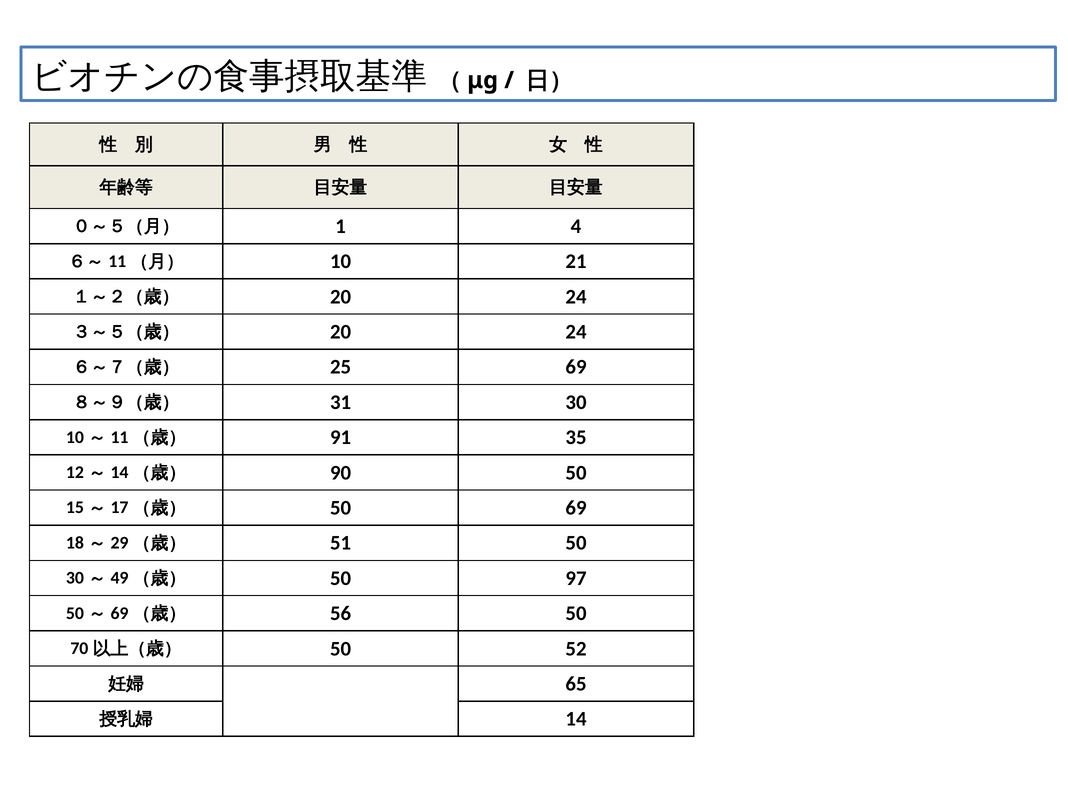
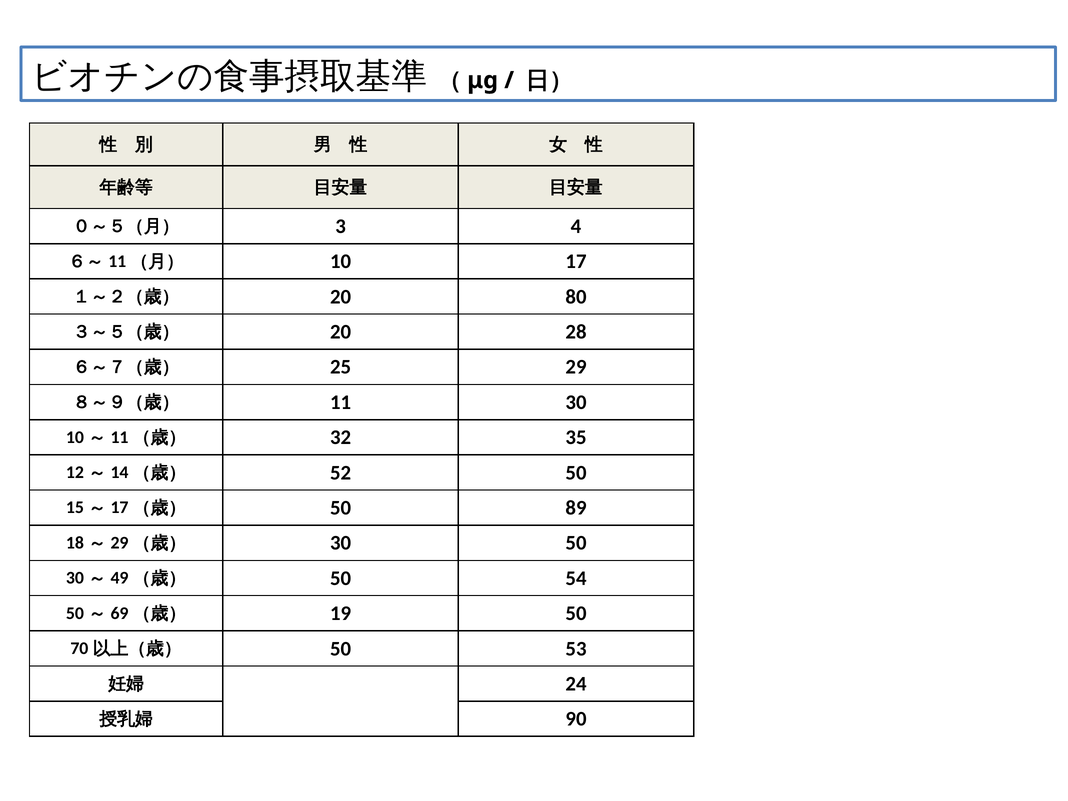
1: 1 -> 3 (341, 226)
21: 21 -> 17 (576, 262)
24: 24 -> 80 (576, 297)
24: 24 -> 28 (576, 332)
25 69: 69 -> 29 (576, 367)
31: 31 -> 11 (341, 402)
91: 91 -> 32 (341, 438)
90: 90 -> 52 (341, 473)
50 69: 69 -> 89 (576, 508)
51: 51 -> 30 (341, 543)
97: 97 -> 54 (576, 578)
56: 56 -> 19 (341, 613)
52: 52 -> 53 (576, 649)
65: 65 -> 24 (576, 684)
14: 14 -> 90 (576, 719)
